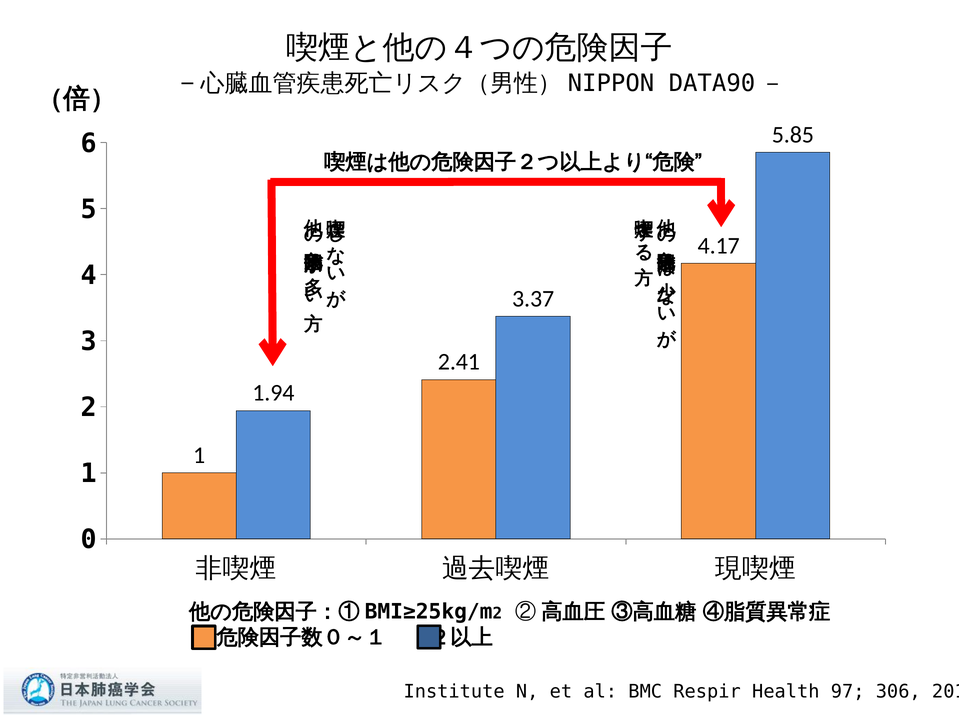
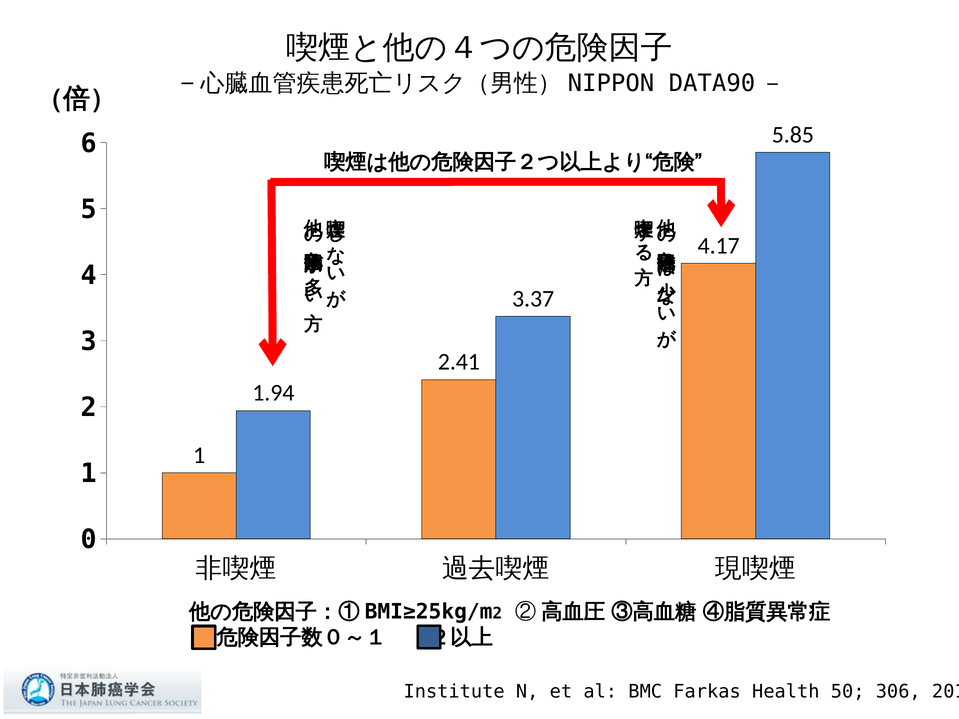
Respir: Respir -> Farkas (707, 692)
97: 97 -> 50 (848, 692)
